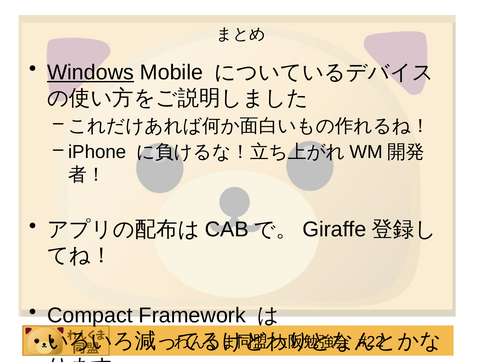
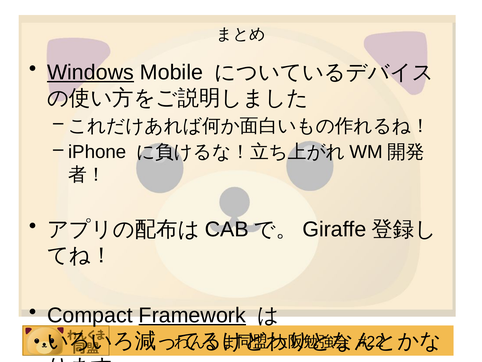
Framework underline: none -> present (192, 315)
